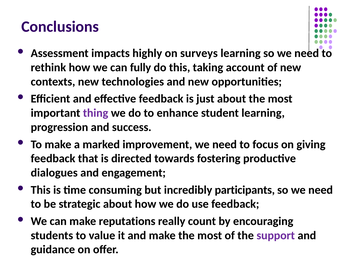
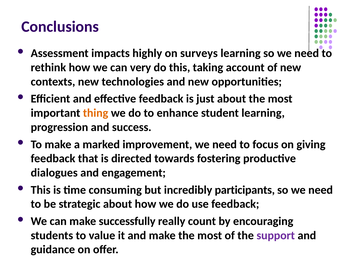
fully: fully -> very (141, 68)
thing colour: purple -> orange (96, 113)
reputations: reputations -> successfully (127, 221)
